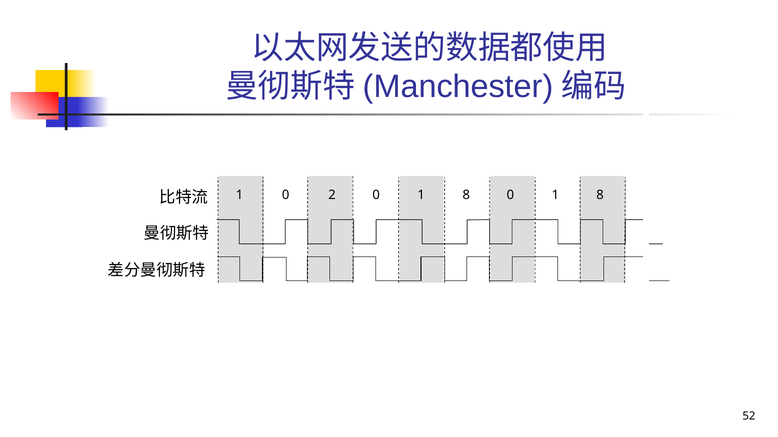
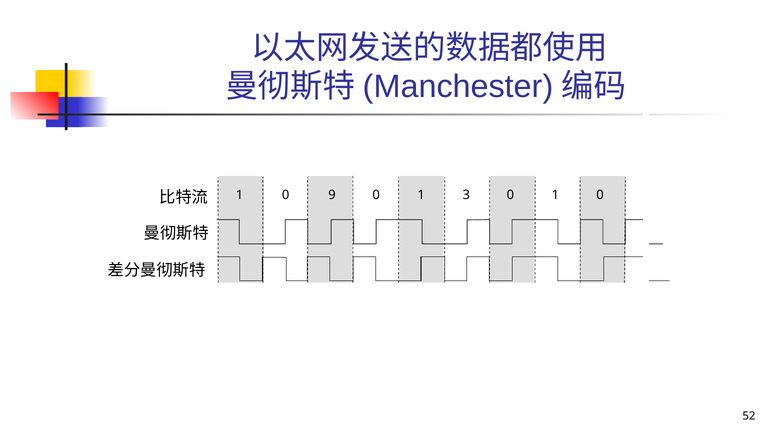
2: 2 -> 9 (332, 195)
0 8: 8 -> 3 (466, 195)
8: 8 -> 0 (600, 195)
